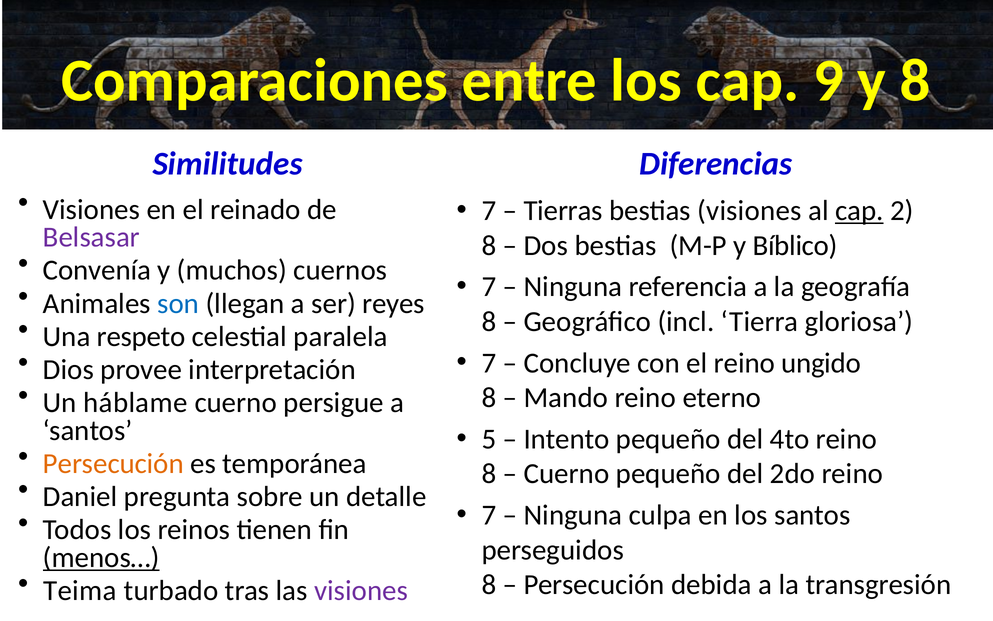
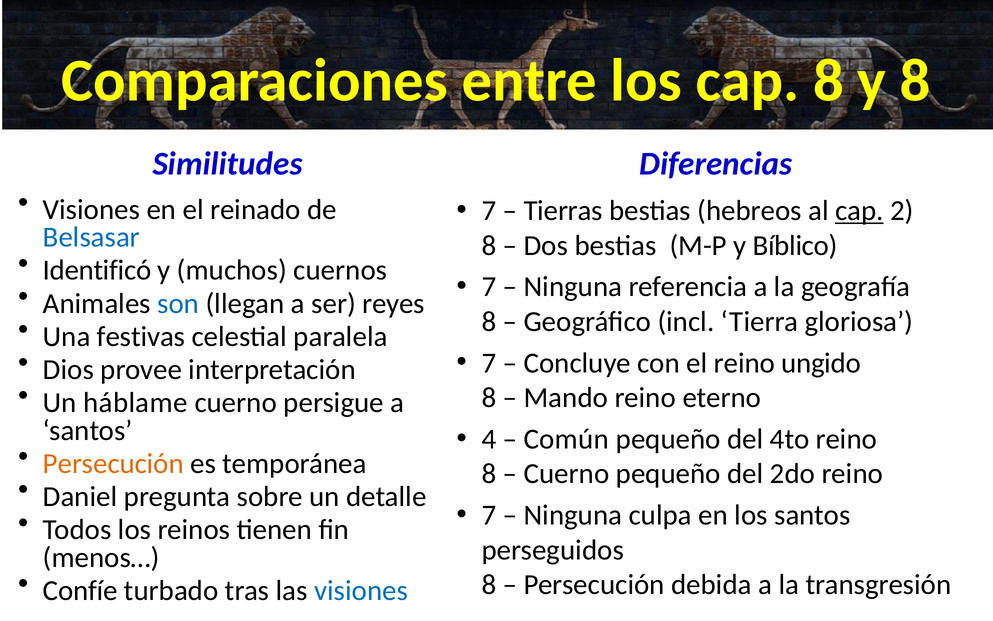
cap 9: 9 -> 8 (828, 81)
bestias visiones: visiones -> hebreos (750, 211)
Belsasar colour: purple -> blue (91, 237)
Convenía: Convenía -> Identificó (97, 270)
respeto: respeto -> festivas (141, 336)
5: 5 -> 4 (489, 439)
Intento: Intento -> Común (566, 439)
menos… underline: present -> none (101, 557)
Teima: Teima -> Confíe (80, 590)
visiones colour: purple -> blue (361, 590)
